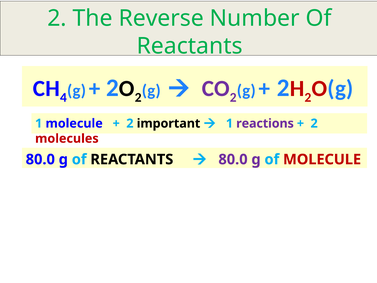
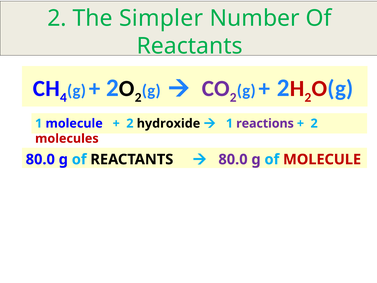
Reverse: Reverse -> Simpler (161, 18)
important: important -> hydroxide (168, 123)
